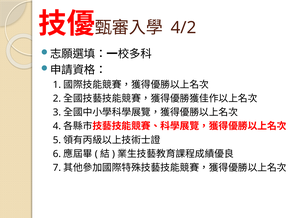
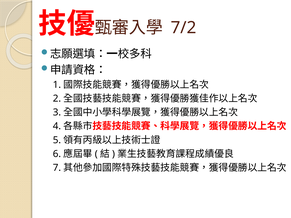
4/2: 4/2 -> 7/2 (184, 28)
